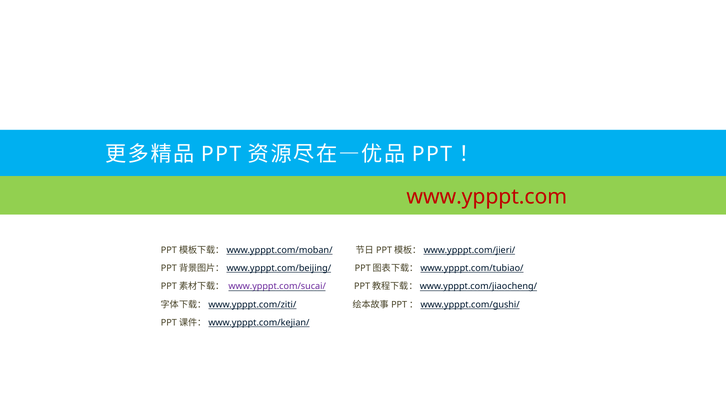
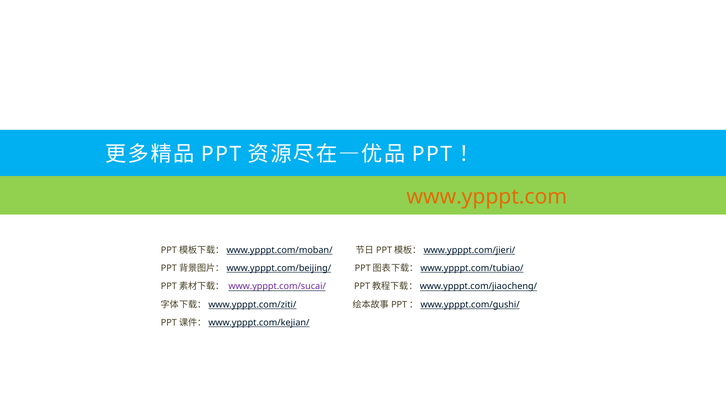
www.ypppt.com colour: red -> orange (487, 197)
